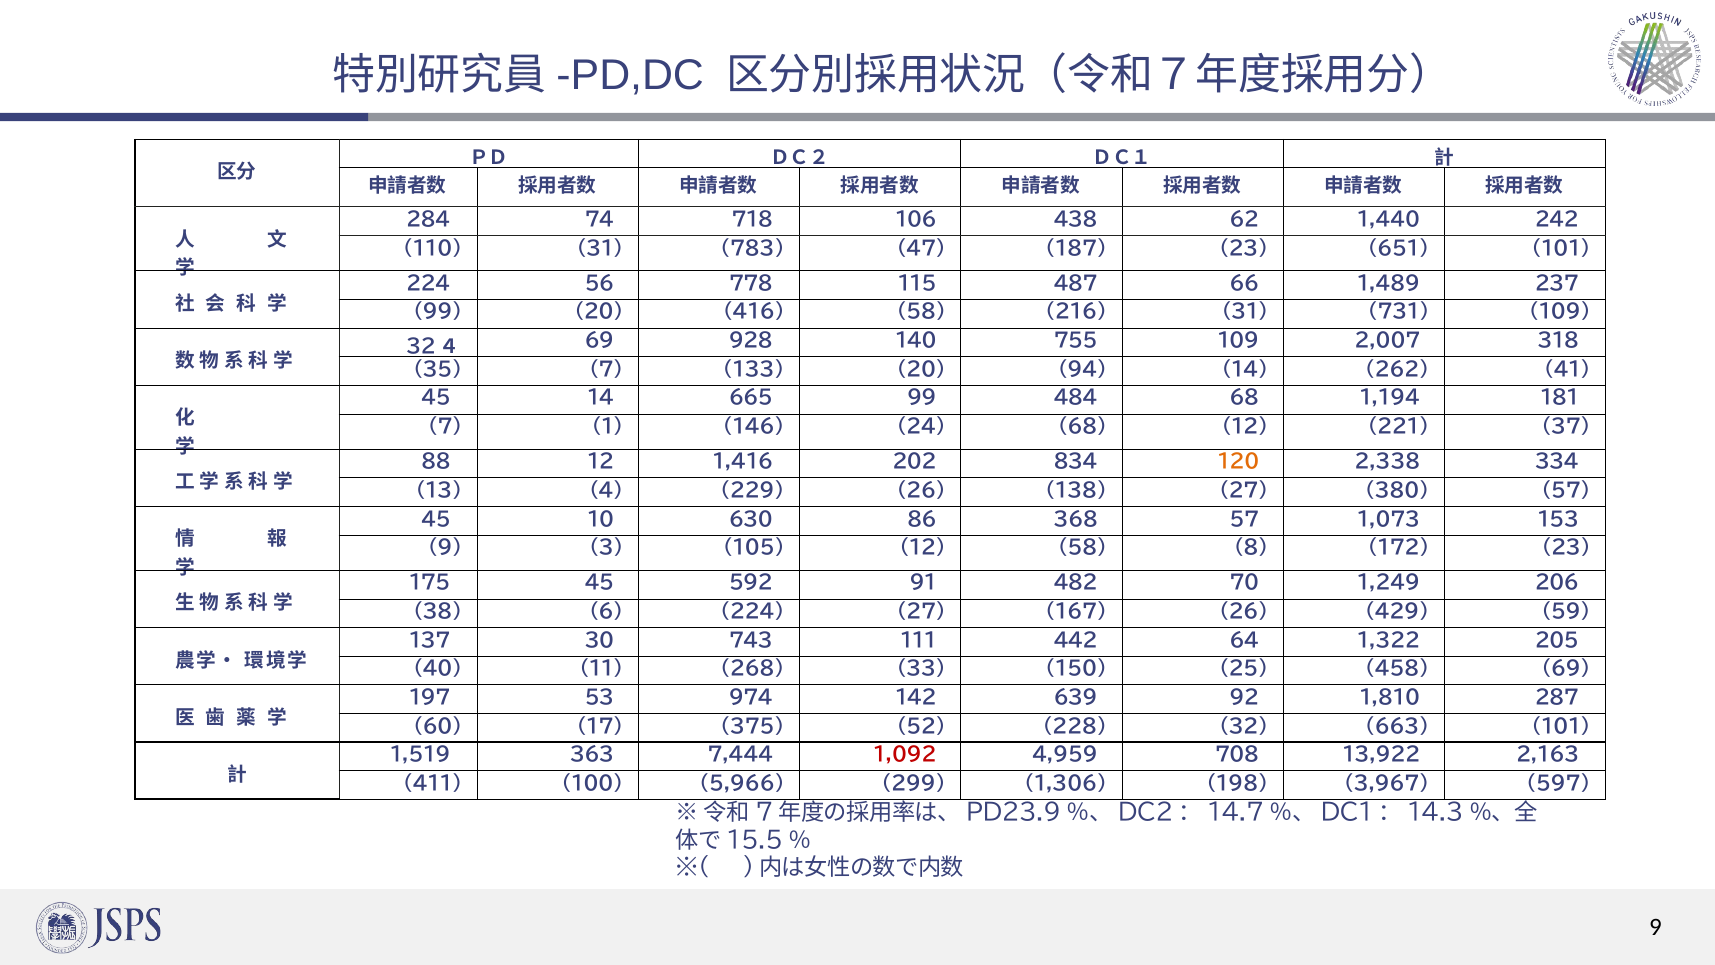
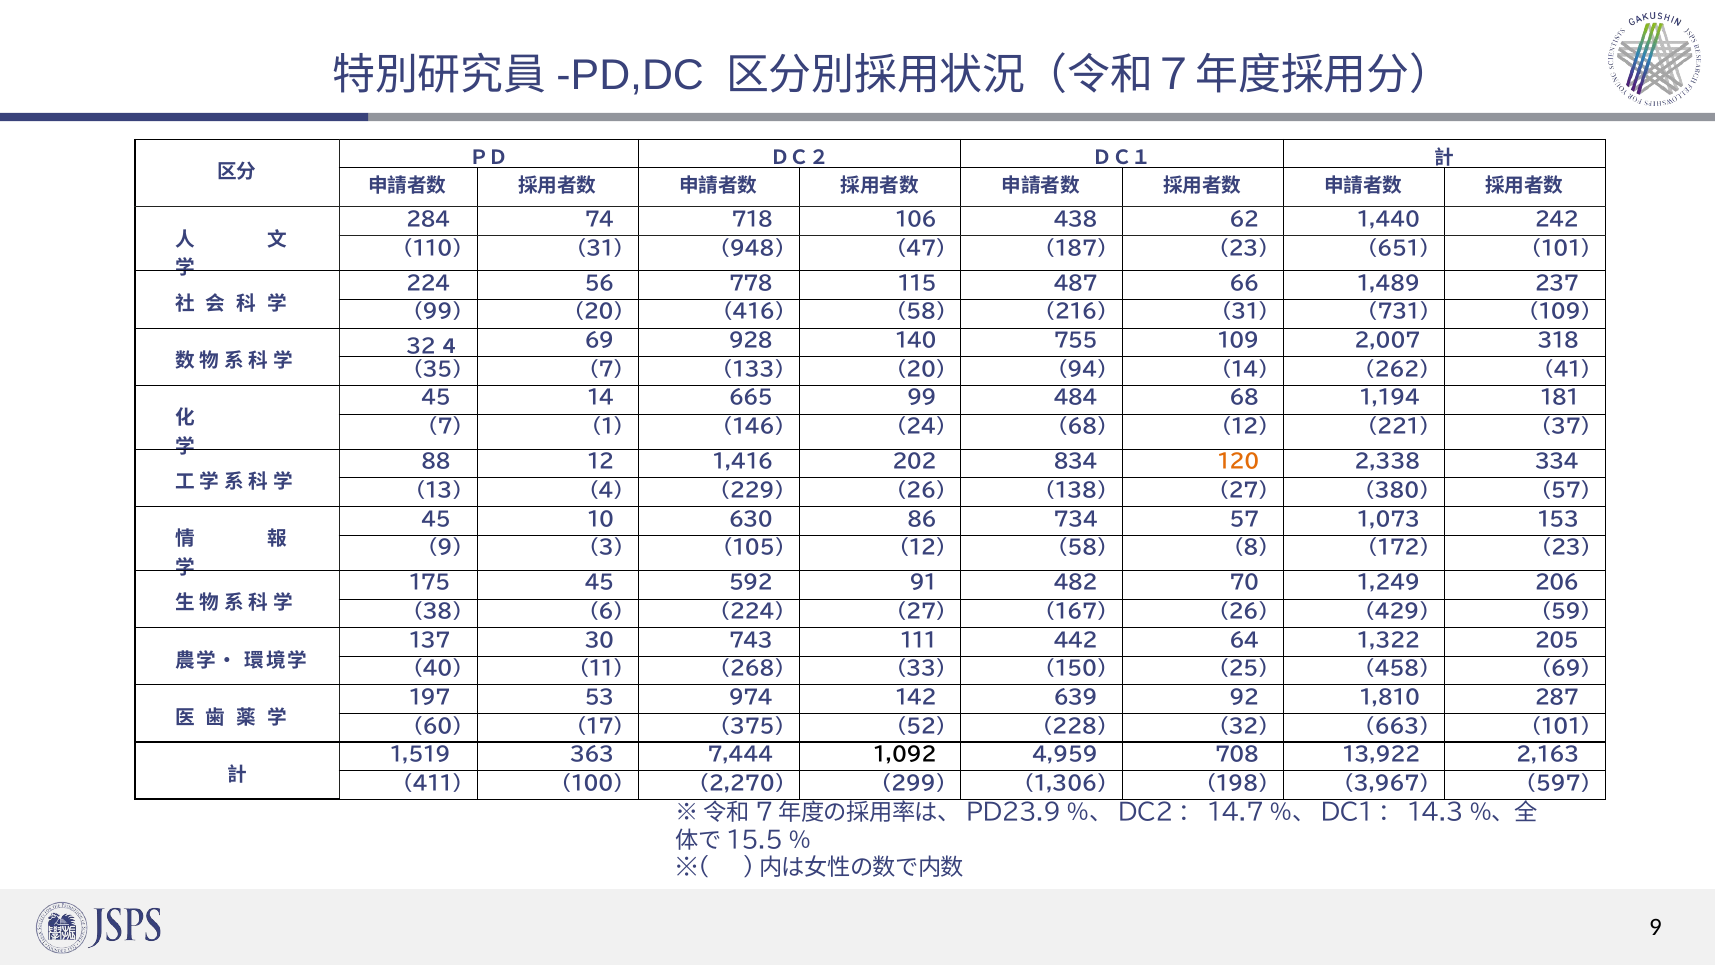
783: 783 -> 948 (752, 248)
368: 368 -> 734 (1076, 519)
1,092 colour: red -> black (905, 755)
5,966: 5,966 -> 2,270 (742, 783)
